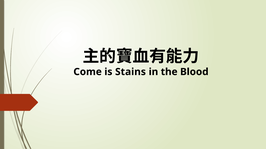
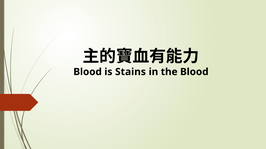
Come: Come -> Blood (88, 72)
